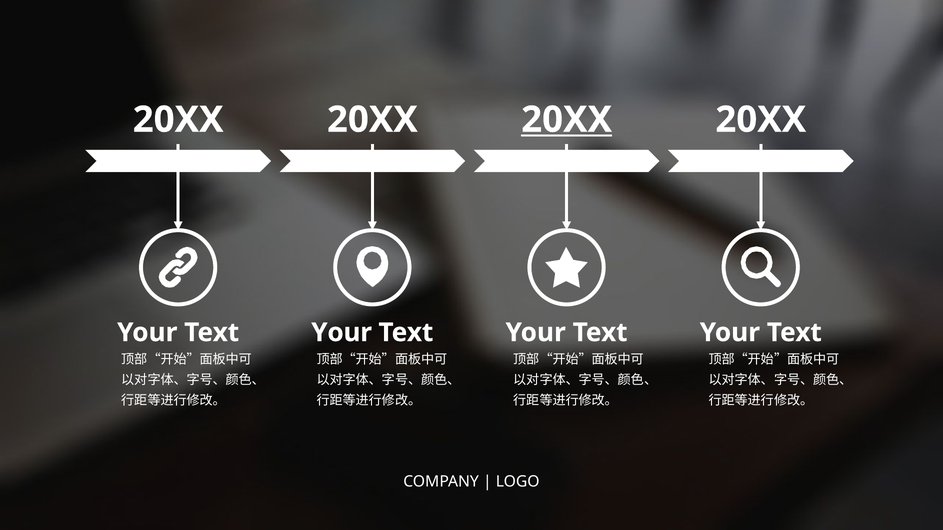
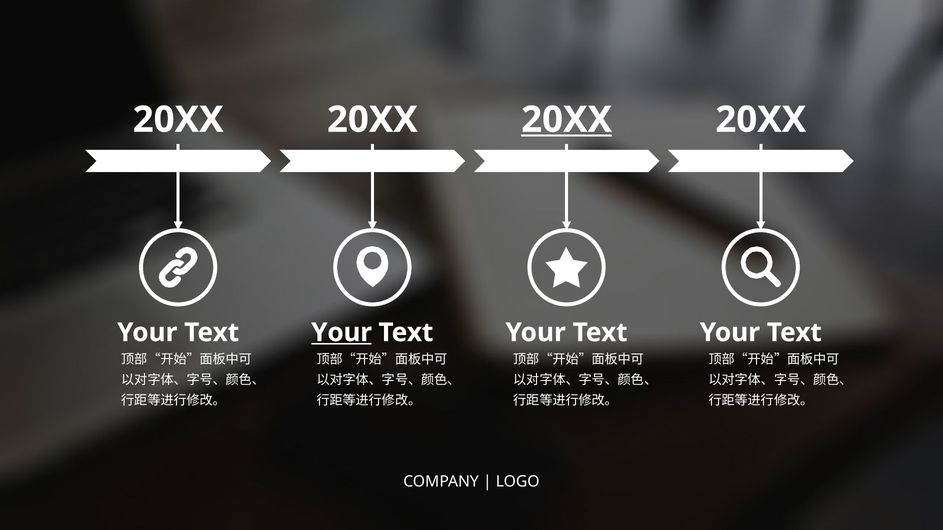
Your underline: none -> present (342, 333)
